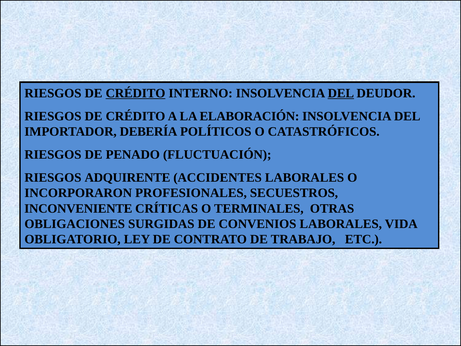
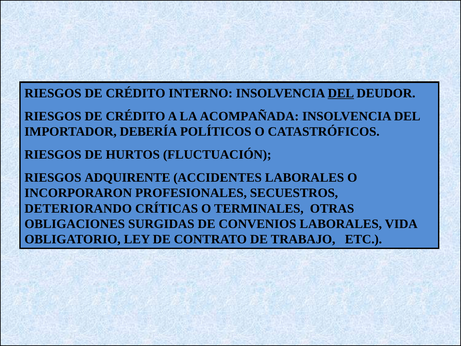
CRÉDITO underline: present -> none (135, 93)
ELABORACIÓN: ELABORACIÓN -> ACOMPAÑADA (249, 116)
PENADO: PENADO -> HURTOS (133, 155)
INCONVENIENTE: INCONVENIENTE -> DETERIORANDO (78, 208)
